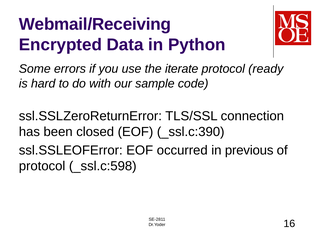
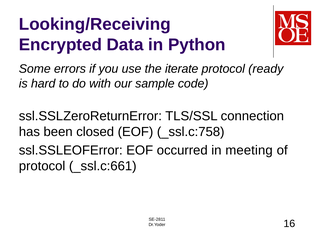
Webmail/Receiving: Webmail/Receiving -> Looking/Receiving (95, 24)
_ssl.c:390: _ssl.c:390 -> _ssl.c:758 (191, 132)
previous: previous -> meeting (249, 150)
_ssl.c:598: _ssl.c:598 -> _ssl.c:661 (103, 166)
